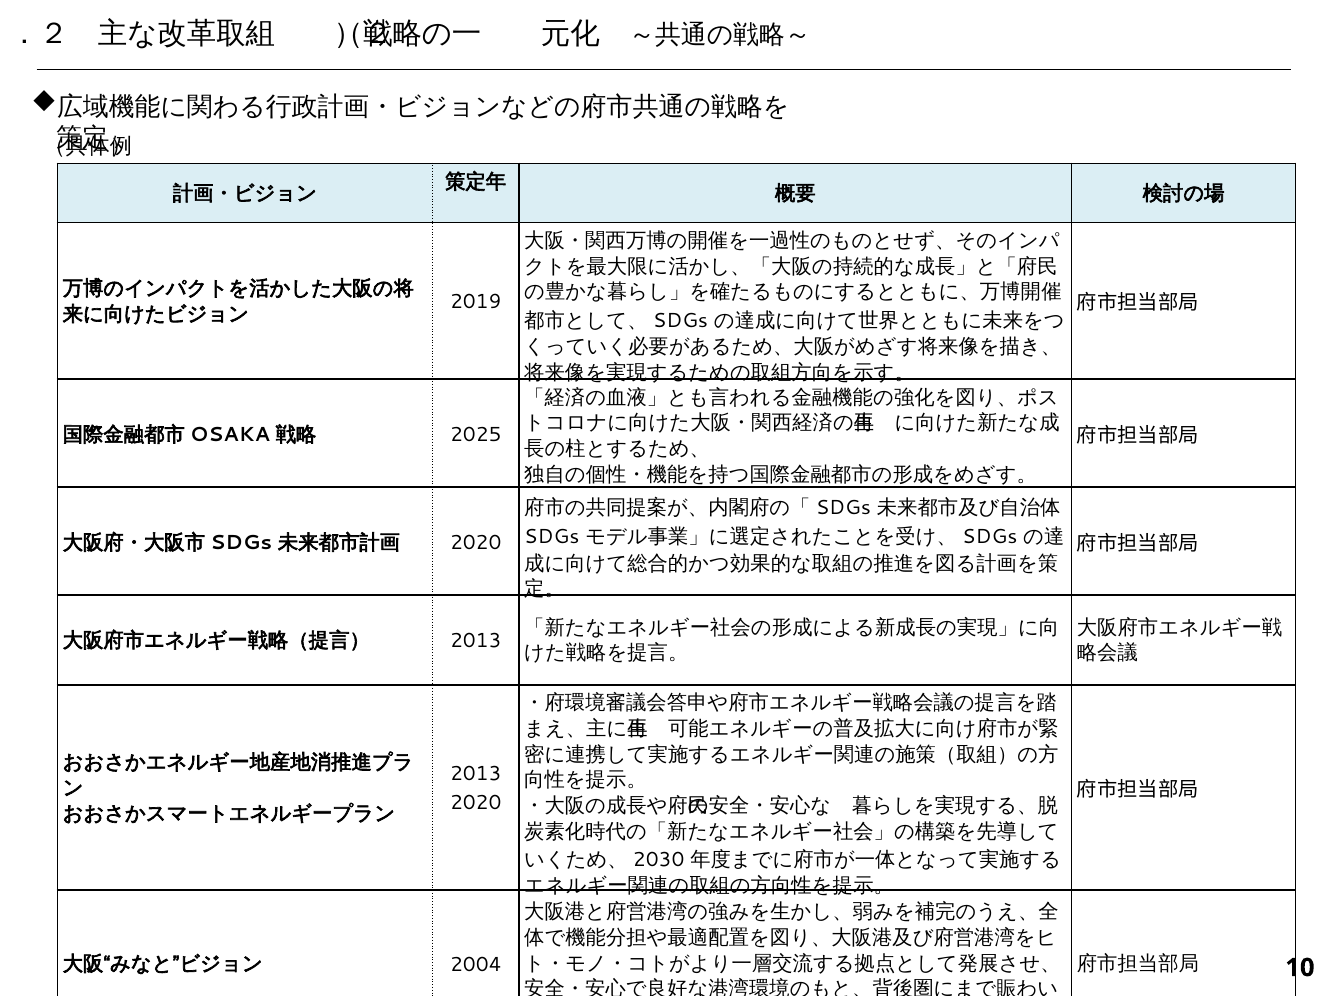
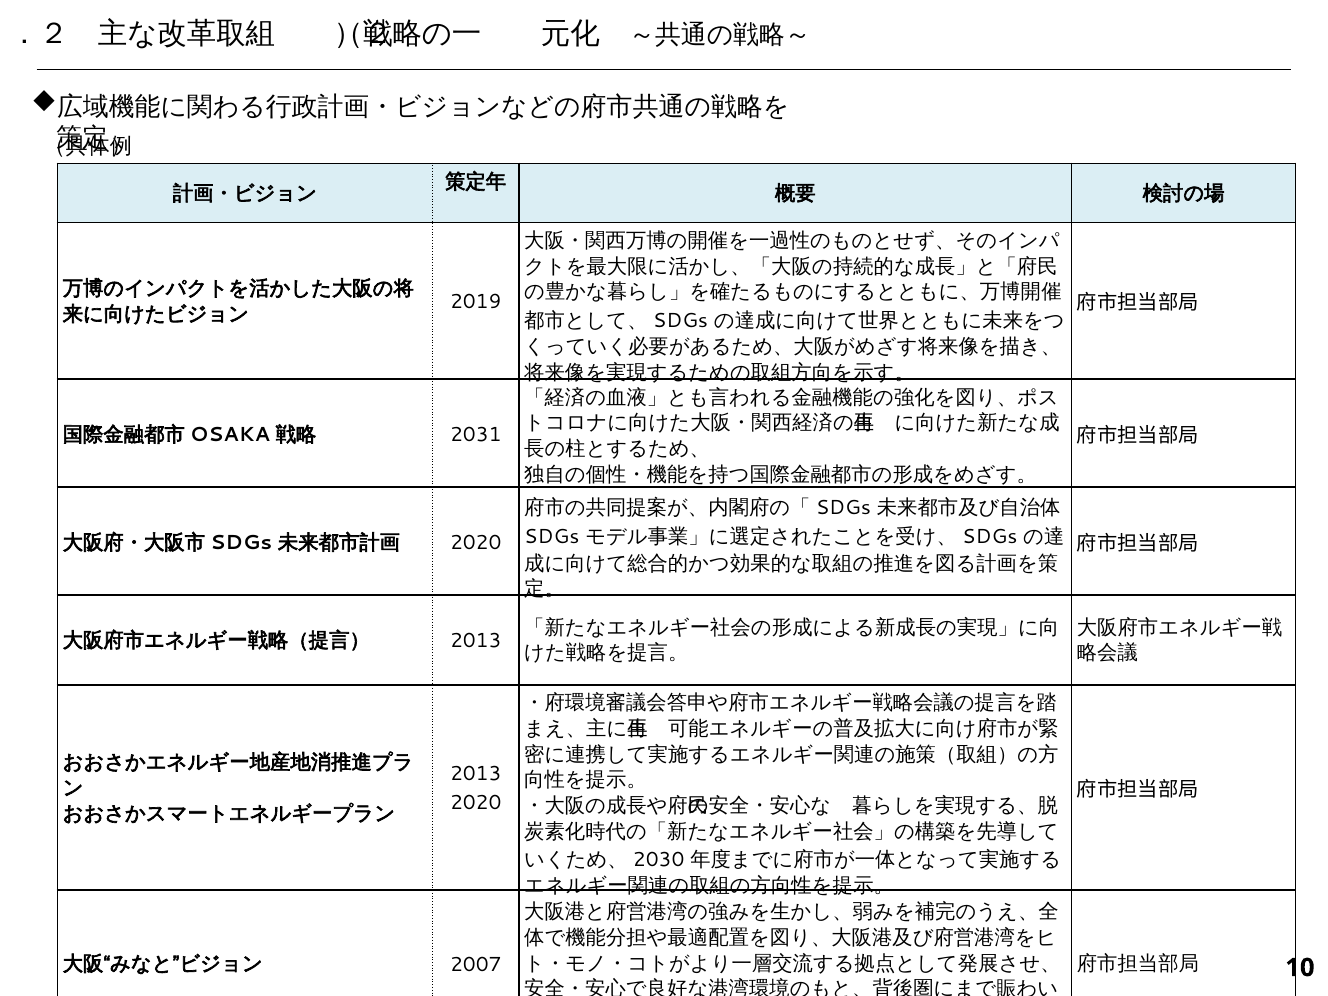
2025: 2025 -> 2031 (476, 434)
2004: 2004 -> 2007 (476, 965)
